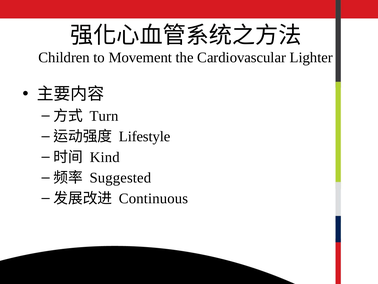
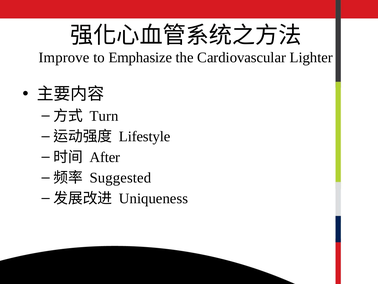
Children: Children -> Improve (64, 57)
Movement: Movement -> Emphasize (140, 57)
Kind: Kind -> After (105, 157)
Continuous: Continuous -> Uniqueness (153, 198)
